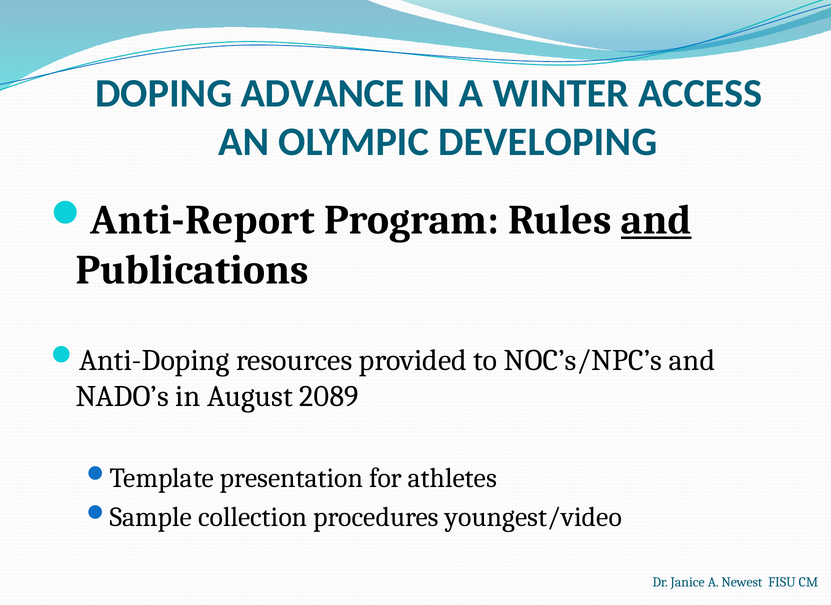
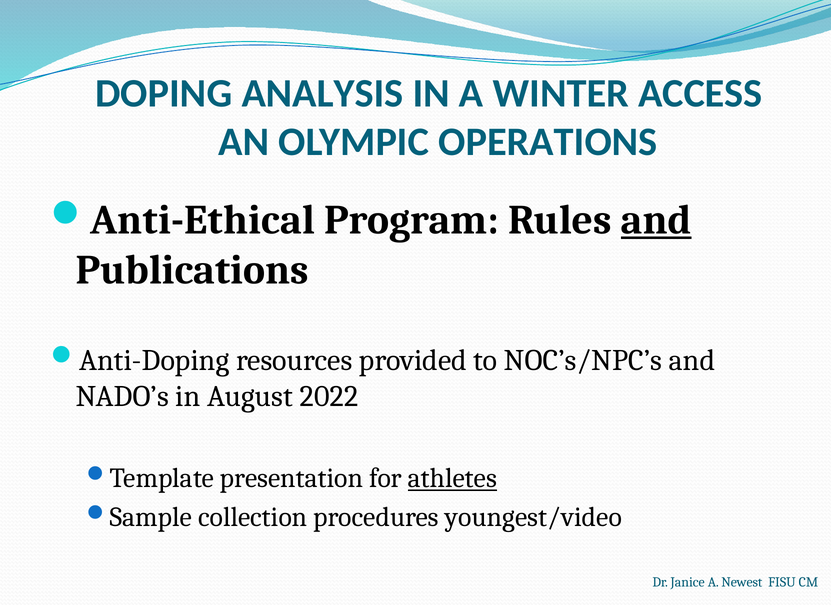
ADVANCE: ADVANCE -> ANALYSIS (322, 93)
DEVELOPING: DEVELOPING -> OPERATIONS (548, 142)
Anti-Report: Anti-Report -> Anti-Ethical (203, 220)
2089: 2089 -> 2022 (329, 396)
athletes underline: none -> present (452, 478)
